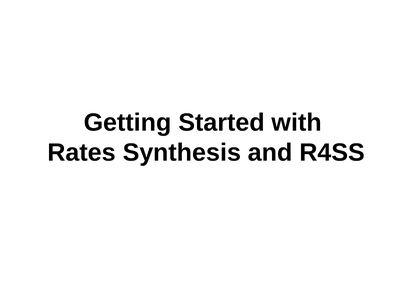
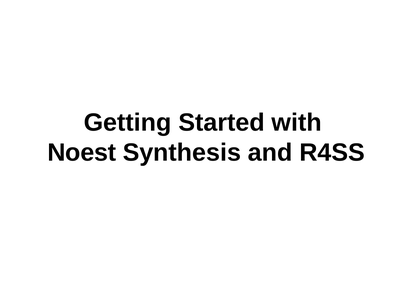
Rates: Rates -> Noest (82, 153)
